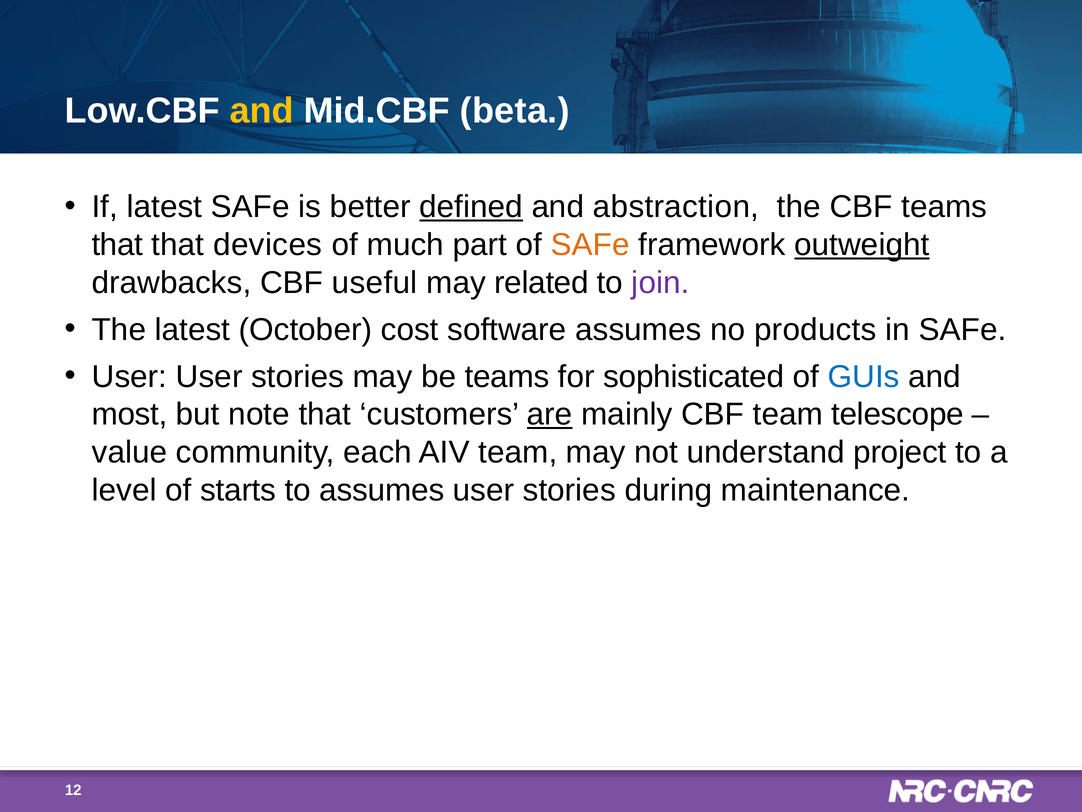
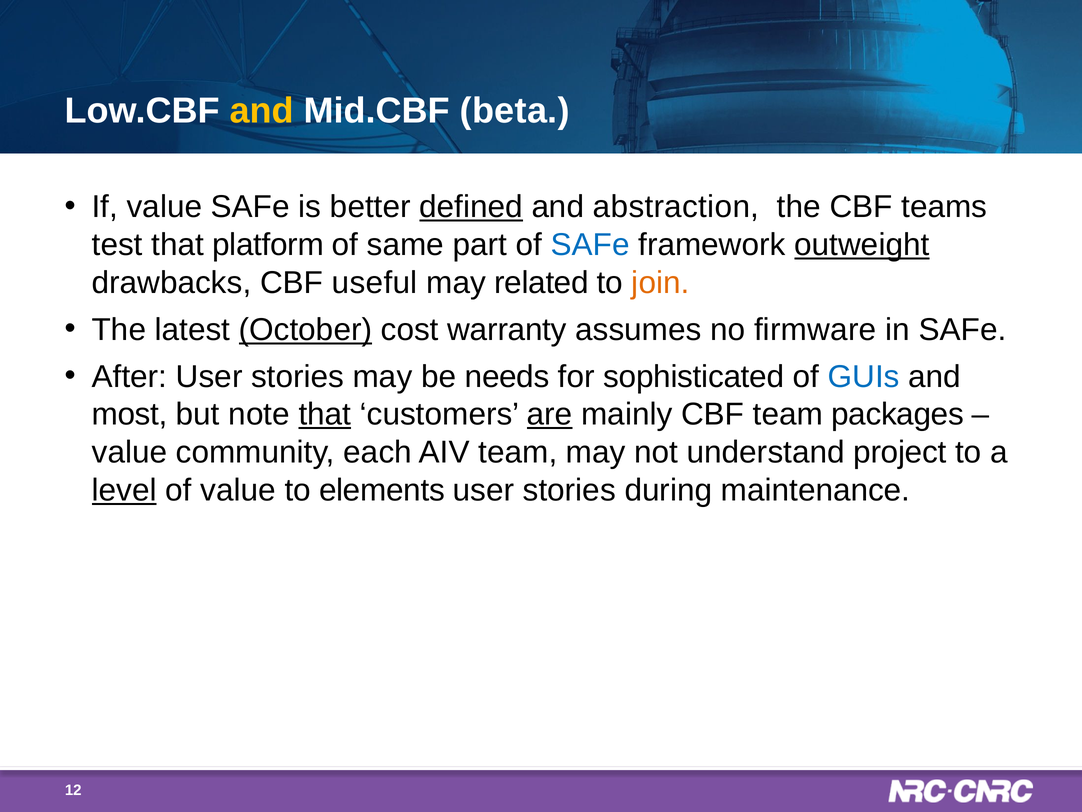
If latest: latest -> value (164, 207)
that: that -> test (117, 245)
devices: devices -> platform (268, 245)
much: much -> same (405, 245)
SAFe colour: orange -> blue (590, 245)
join colour: purple -> orange (660, 283)
October underline: none -> present (306, 330)
software: software -> warranty (507, 330)
products: products -> firmware (815, 330)
User: User -> After (129, 376)
be teams: teams -> needs (507, 376)
that underline: none -> present (325, 414)
telescope: telescope -> packages (898, 414)
level underline: none -> present (124, 490)
of starts: starts -> value (238, 490)
to assumes: assumes -> elements (382, 490)
